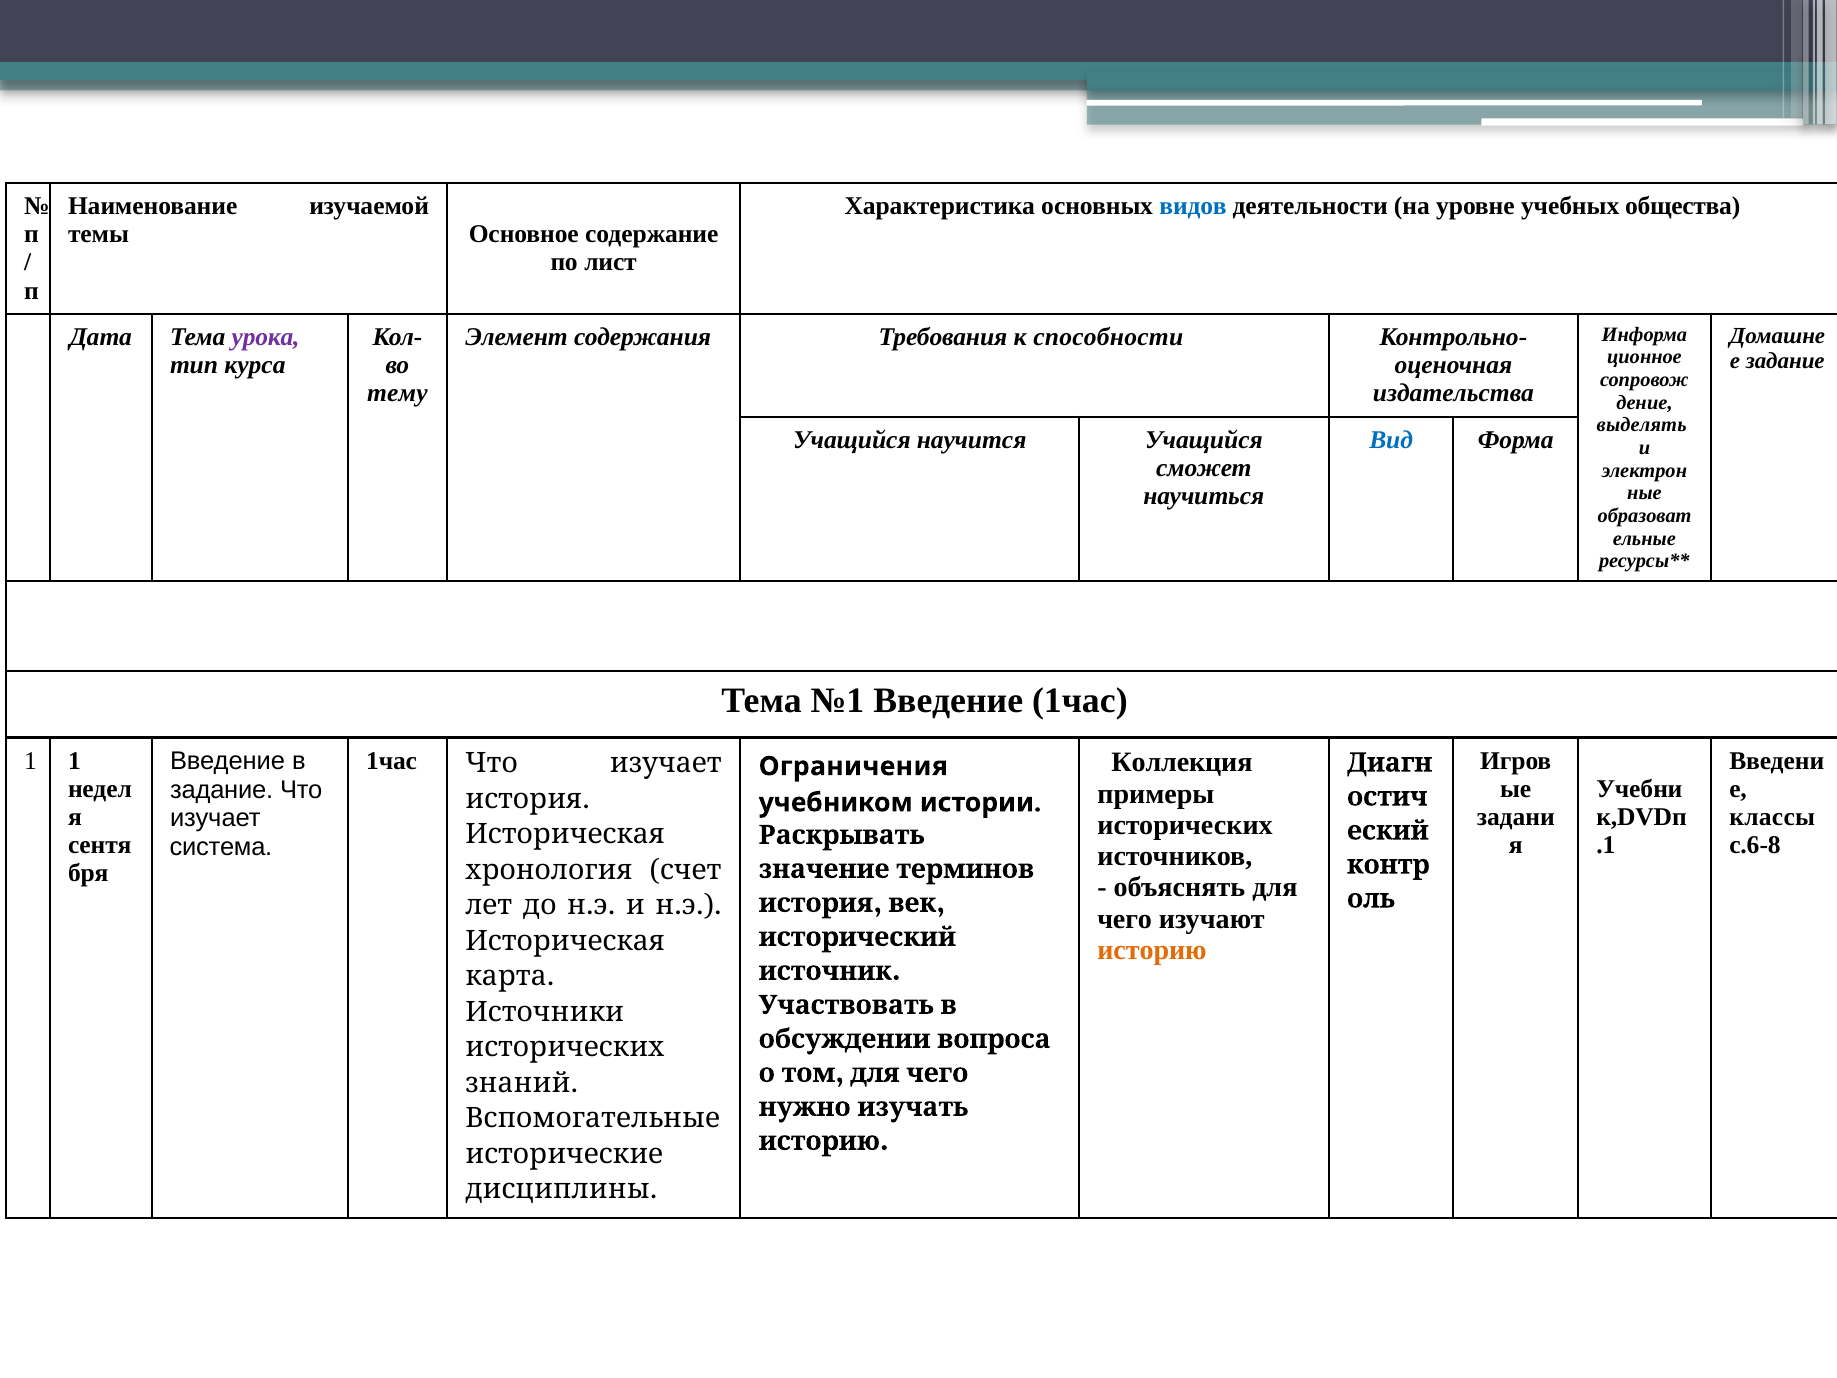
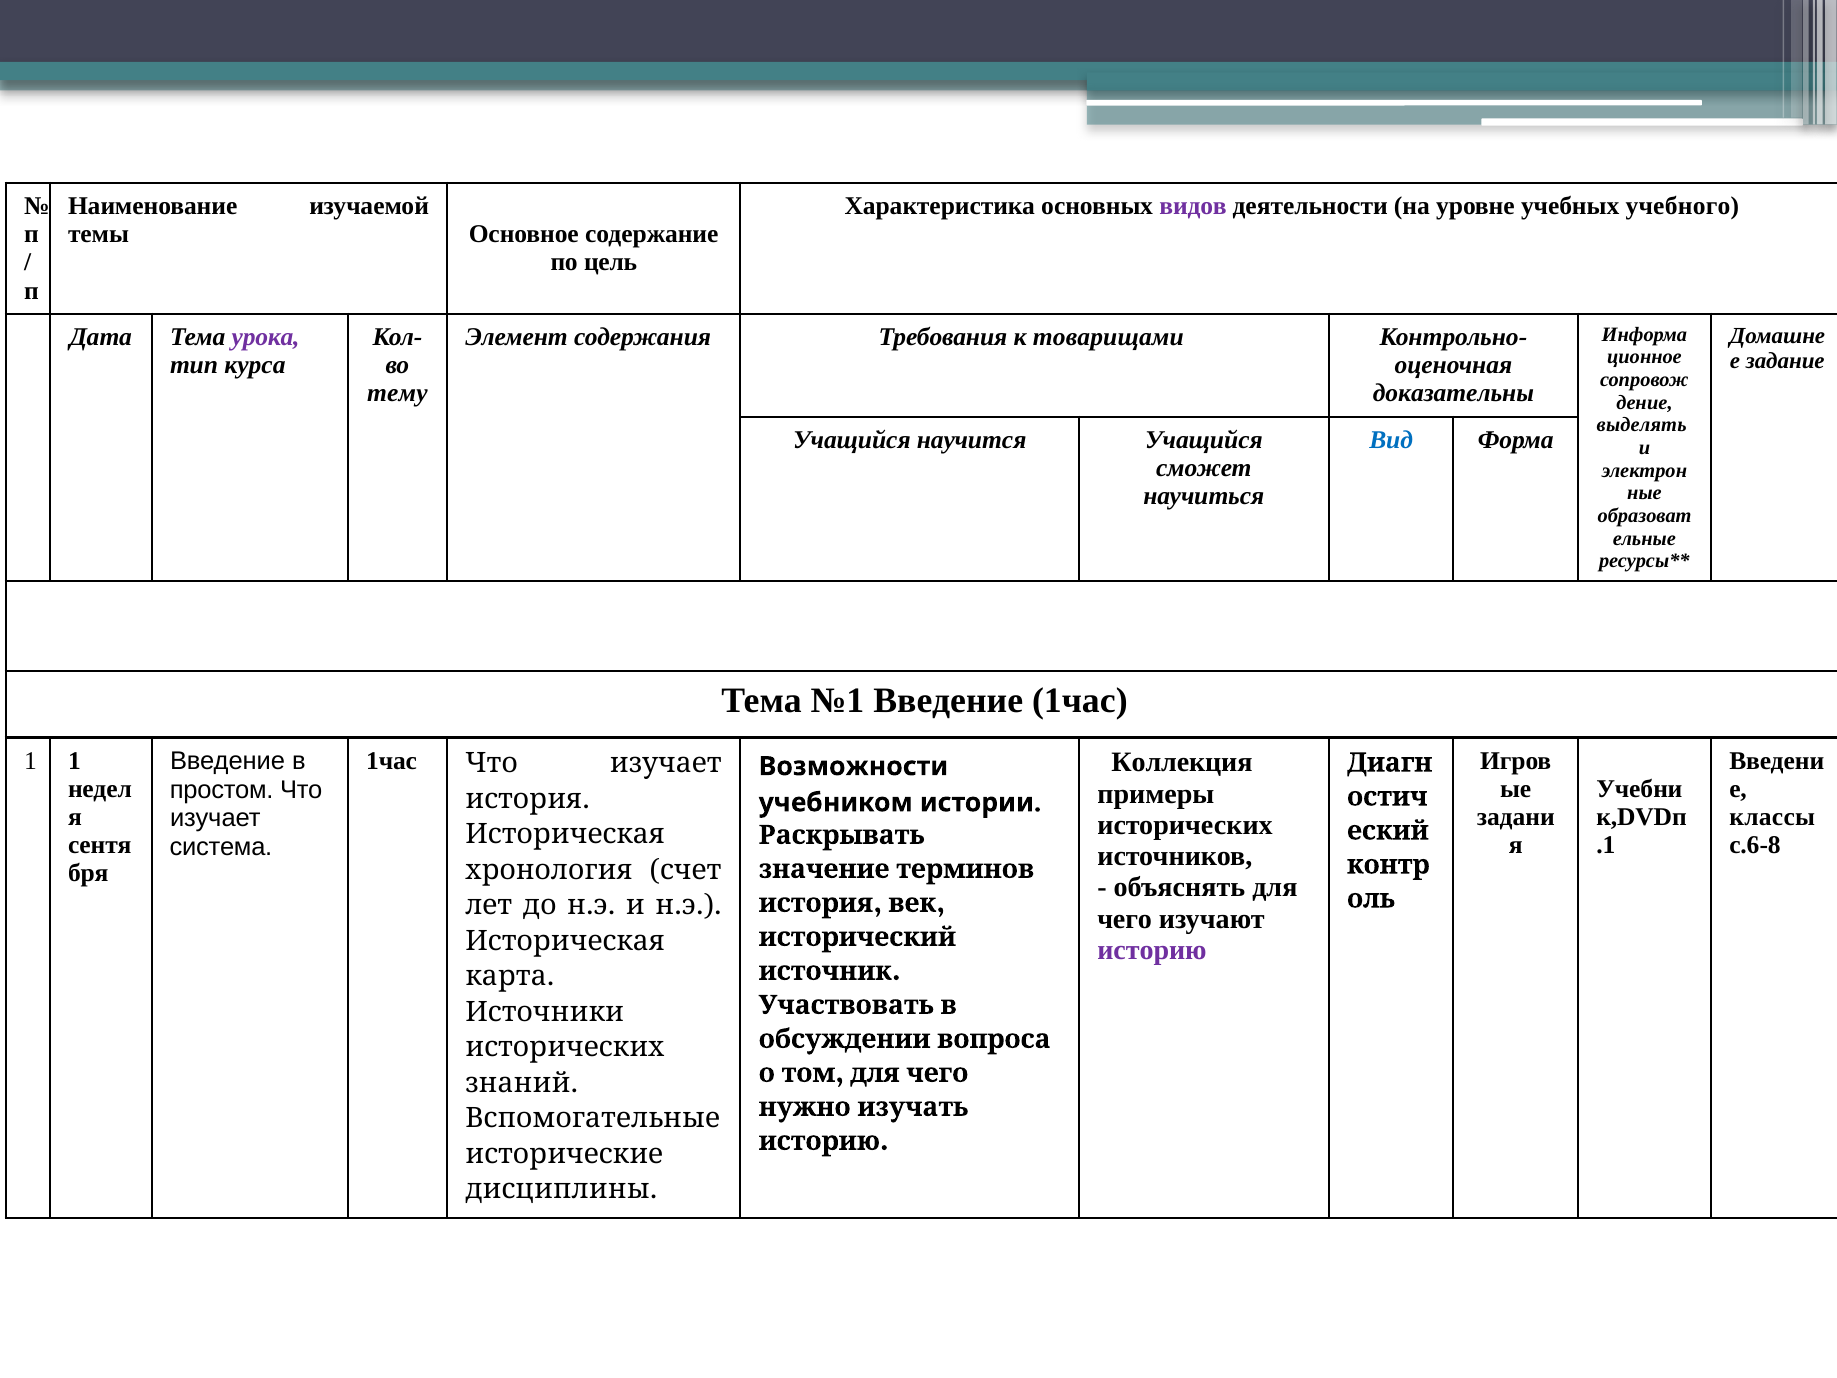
видов colour: blue -> purple (1193, 206)
общества: общества -> учебного (1682, 206)
лист: лист -> цель (611, 262)
способности: способности -> товарищами (1108, 337)
издательства: издательства -> доказательны (1453, 393)
Ограничения: Ограничения -> Возможности (853, 766)
задание: задание -> простом (222, 790)
историю colour: orange -> purple (1152, 950)
